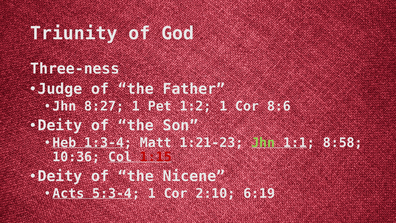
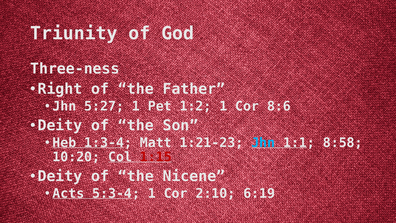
Judge: Judge -> Right (60, 89)
8:27: 8:27 -> 5:27 (104, 106)
Jhn colour: light green -> light blue (263, 143)
10:36: 10:36 -> 10:20 (76, 157)
